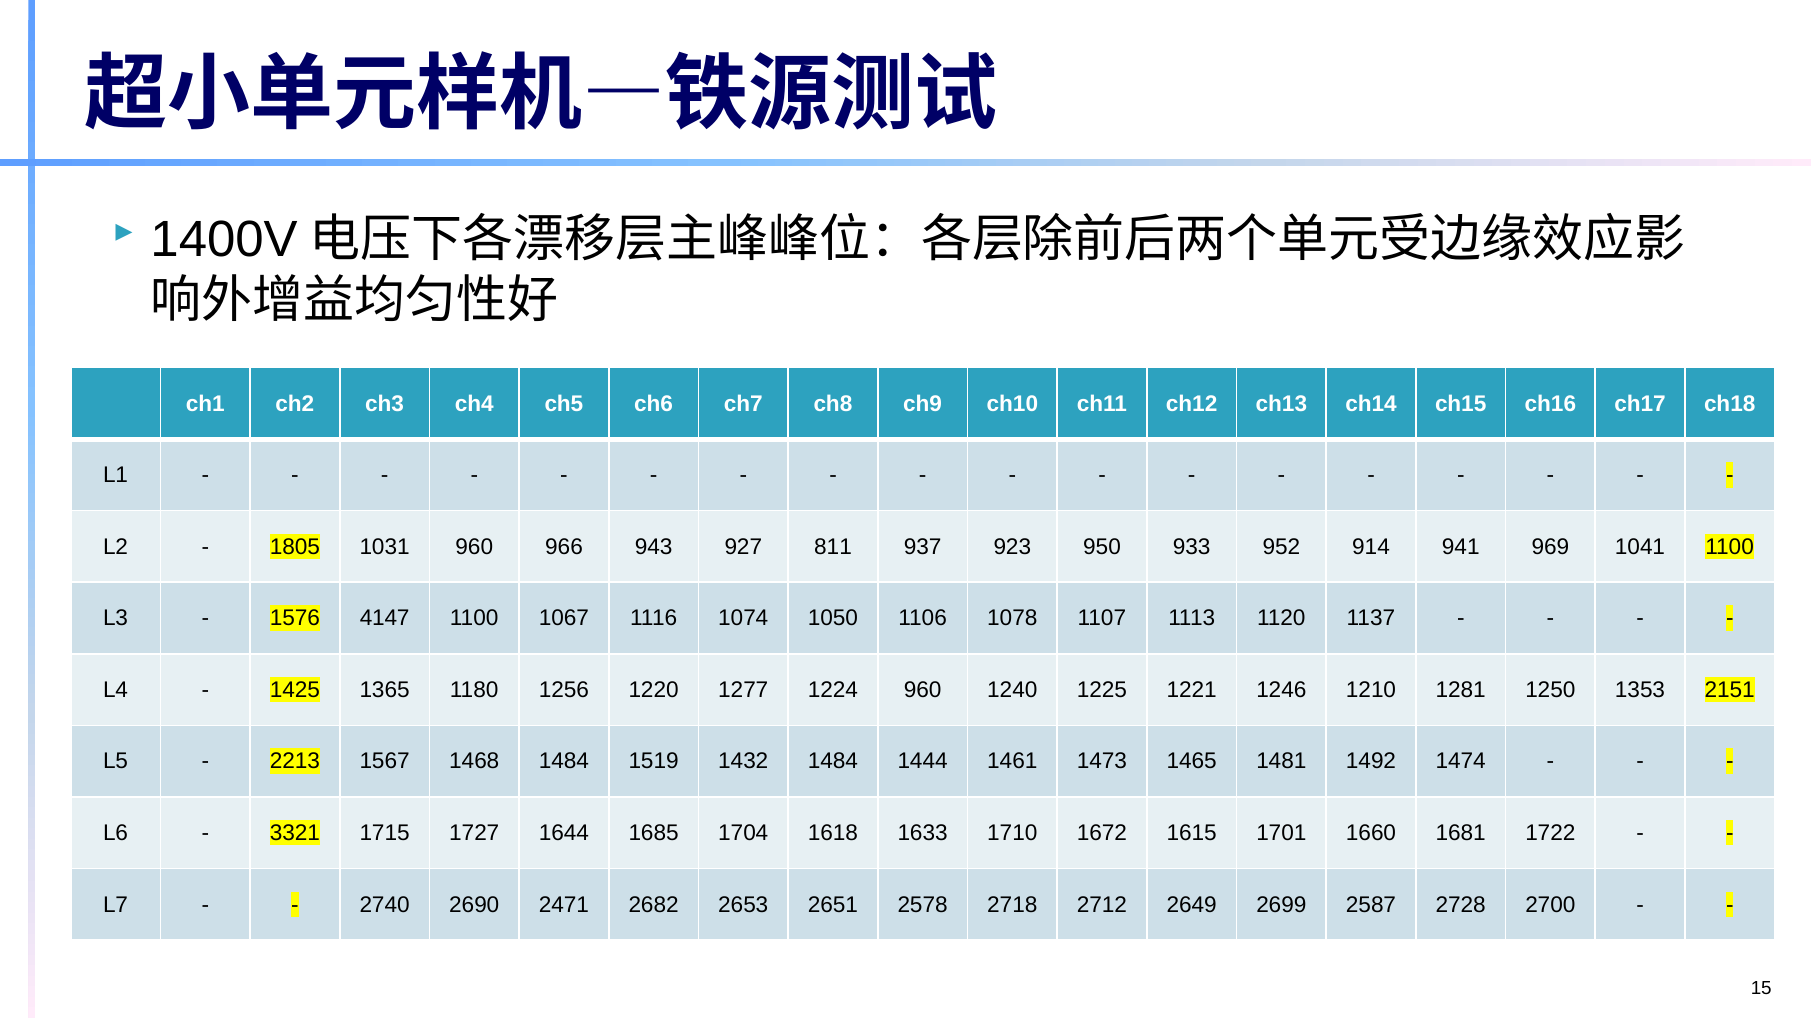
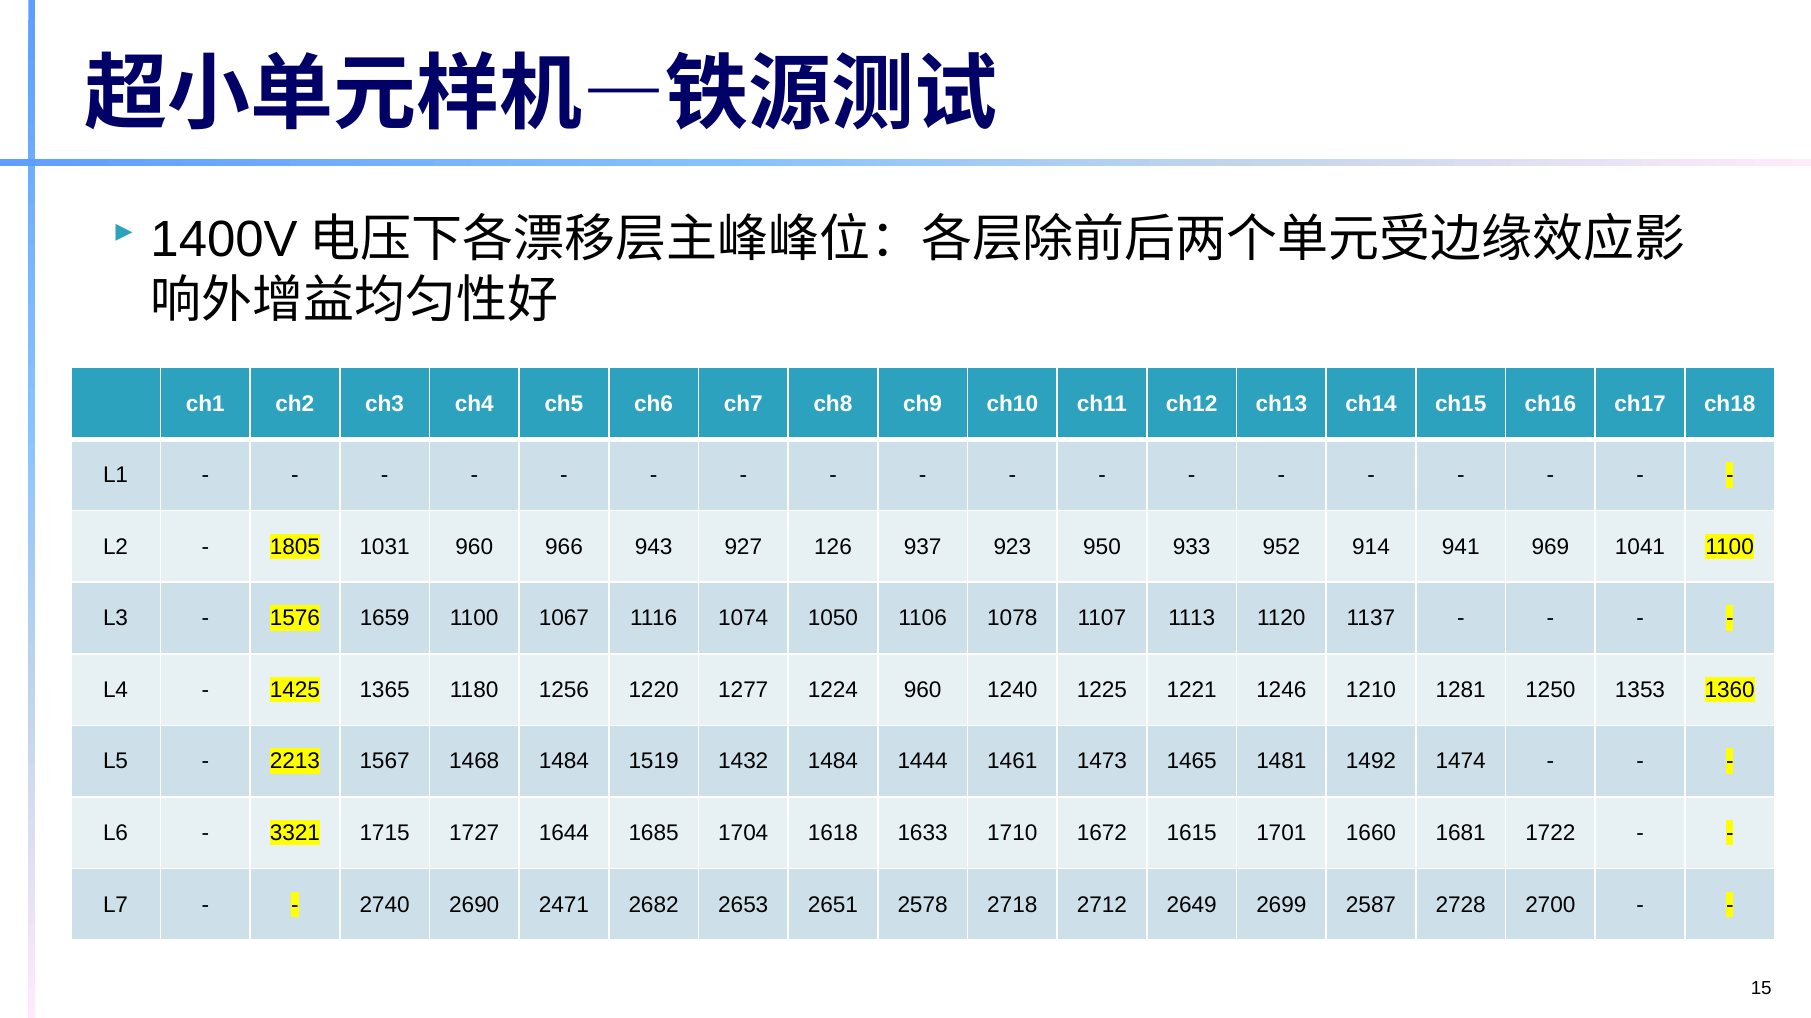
811: 811 -> 126 (833, 547)
4147: 4147 -> 1659 (385, 619)
2151: 2151 -> 1360 (1730, 690)
